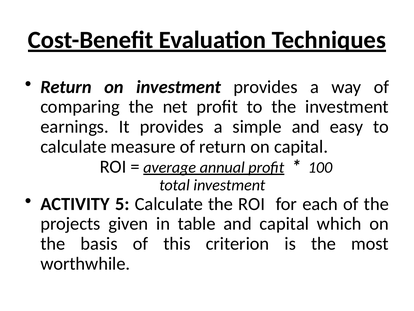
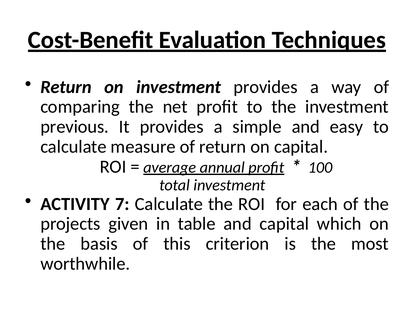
earnings: earnings -> previous (75, 127)
5: 5 -> 7 (122, 204)
